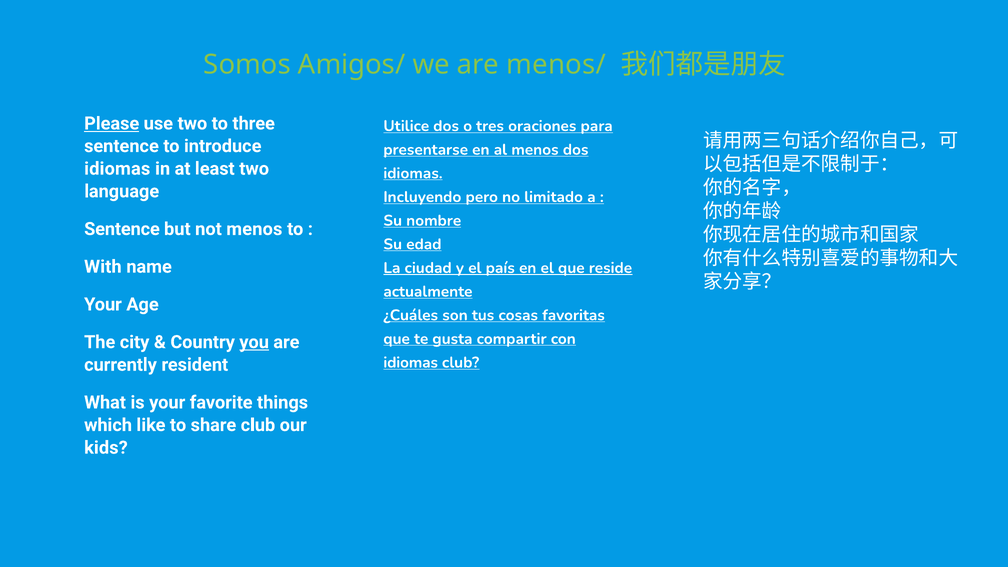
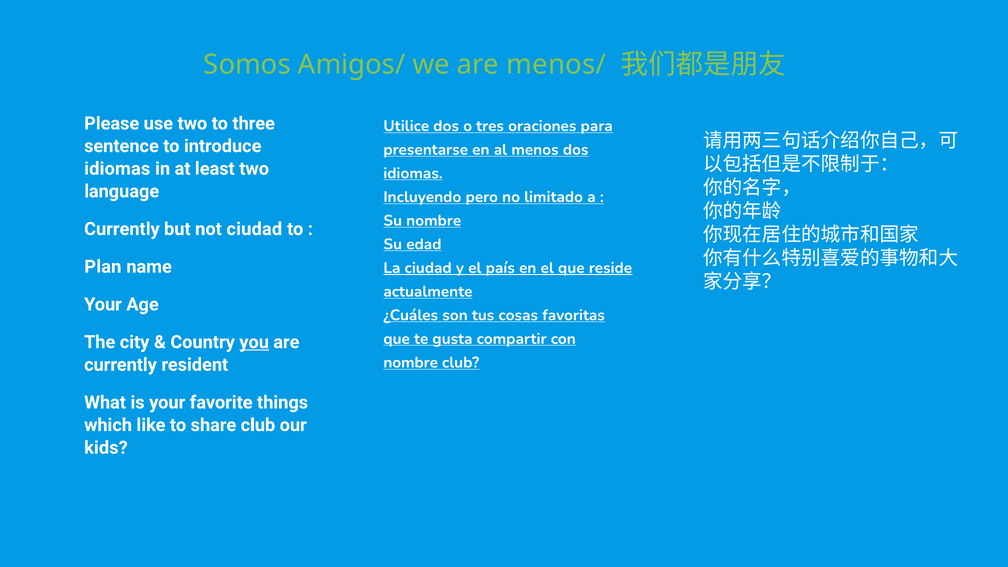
Please underline: present -> none (112, 123)
Sentence: Sentence -> Currently (122, 229)
not menos: menos -> ciudad (254, 229)
With: With -> Plan (103, 267)
idiomas: idiomas -> nombre (411, 362)
